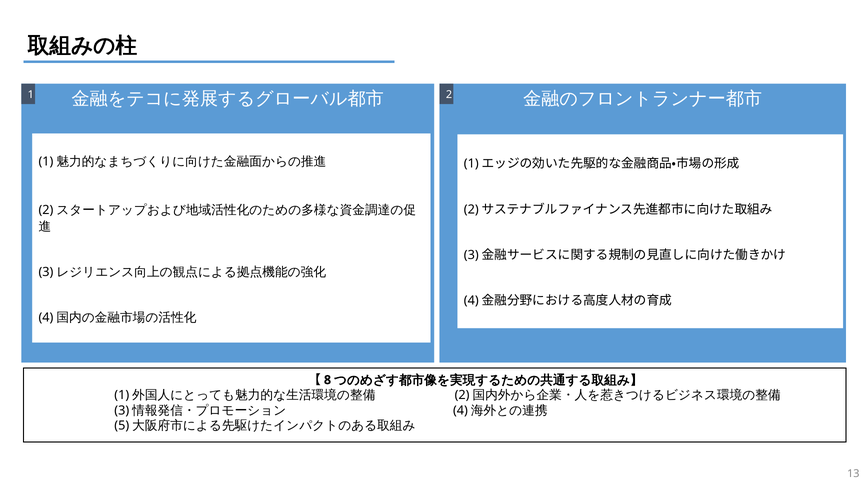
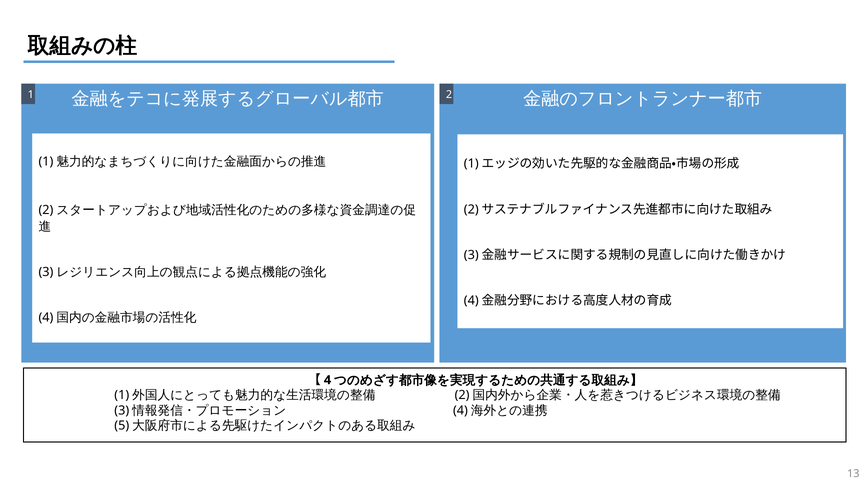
8: 8 -> 4 (328, 380)
